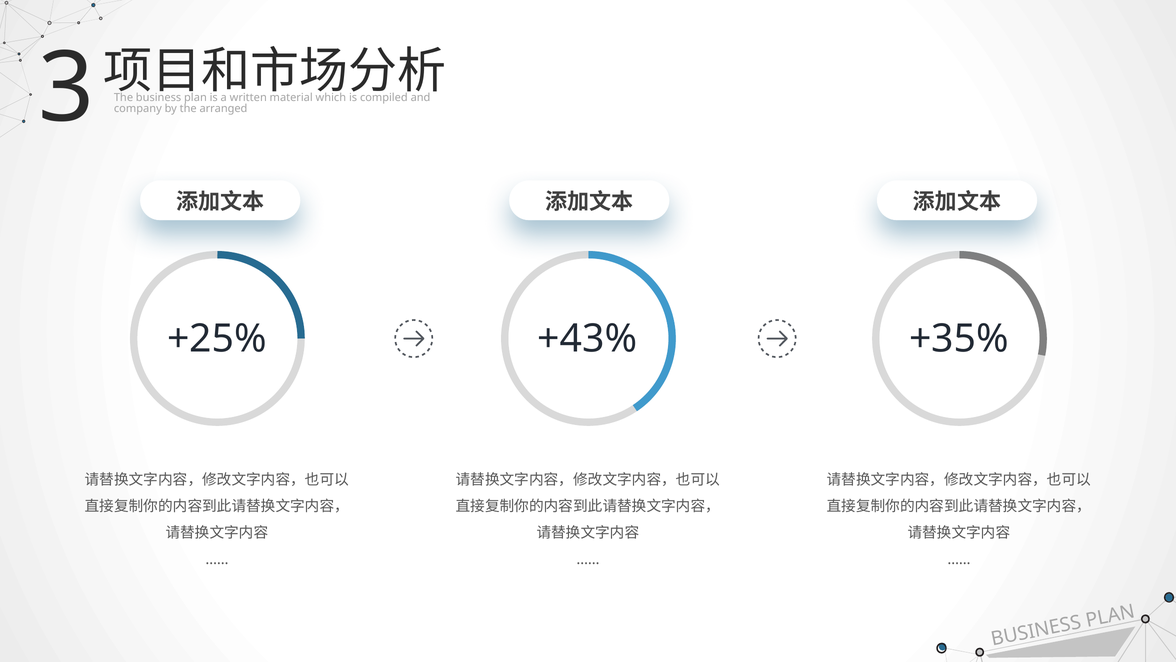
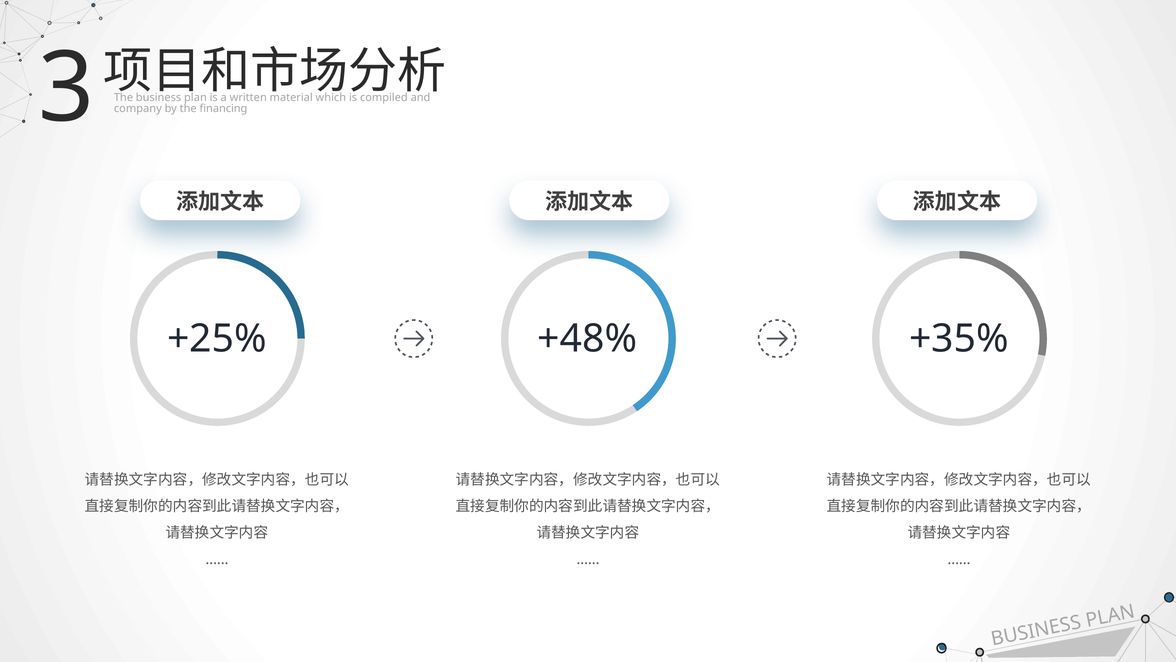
arranged: arranged -> financing (223, 108)
+43%: +43% -> +48% (587, 339)
